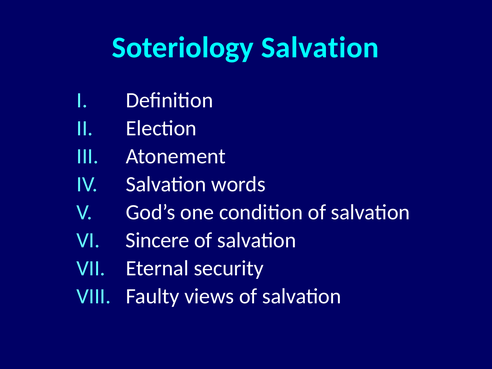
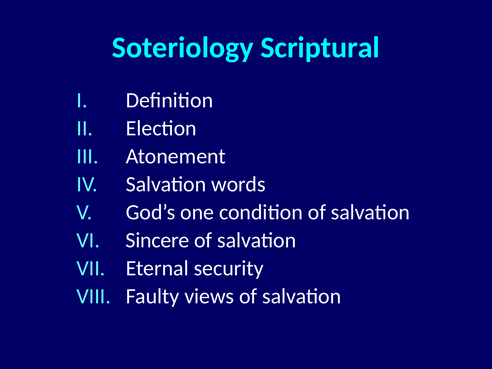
Soteriology Salvation: Salvation -> Scriptural (320, 48)
